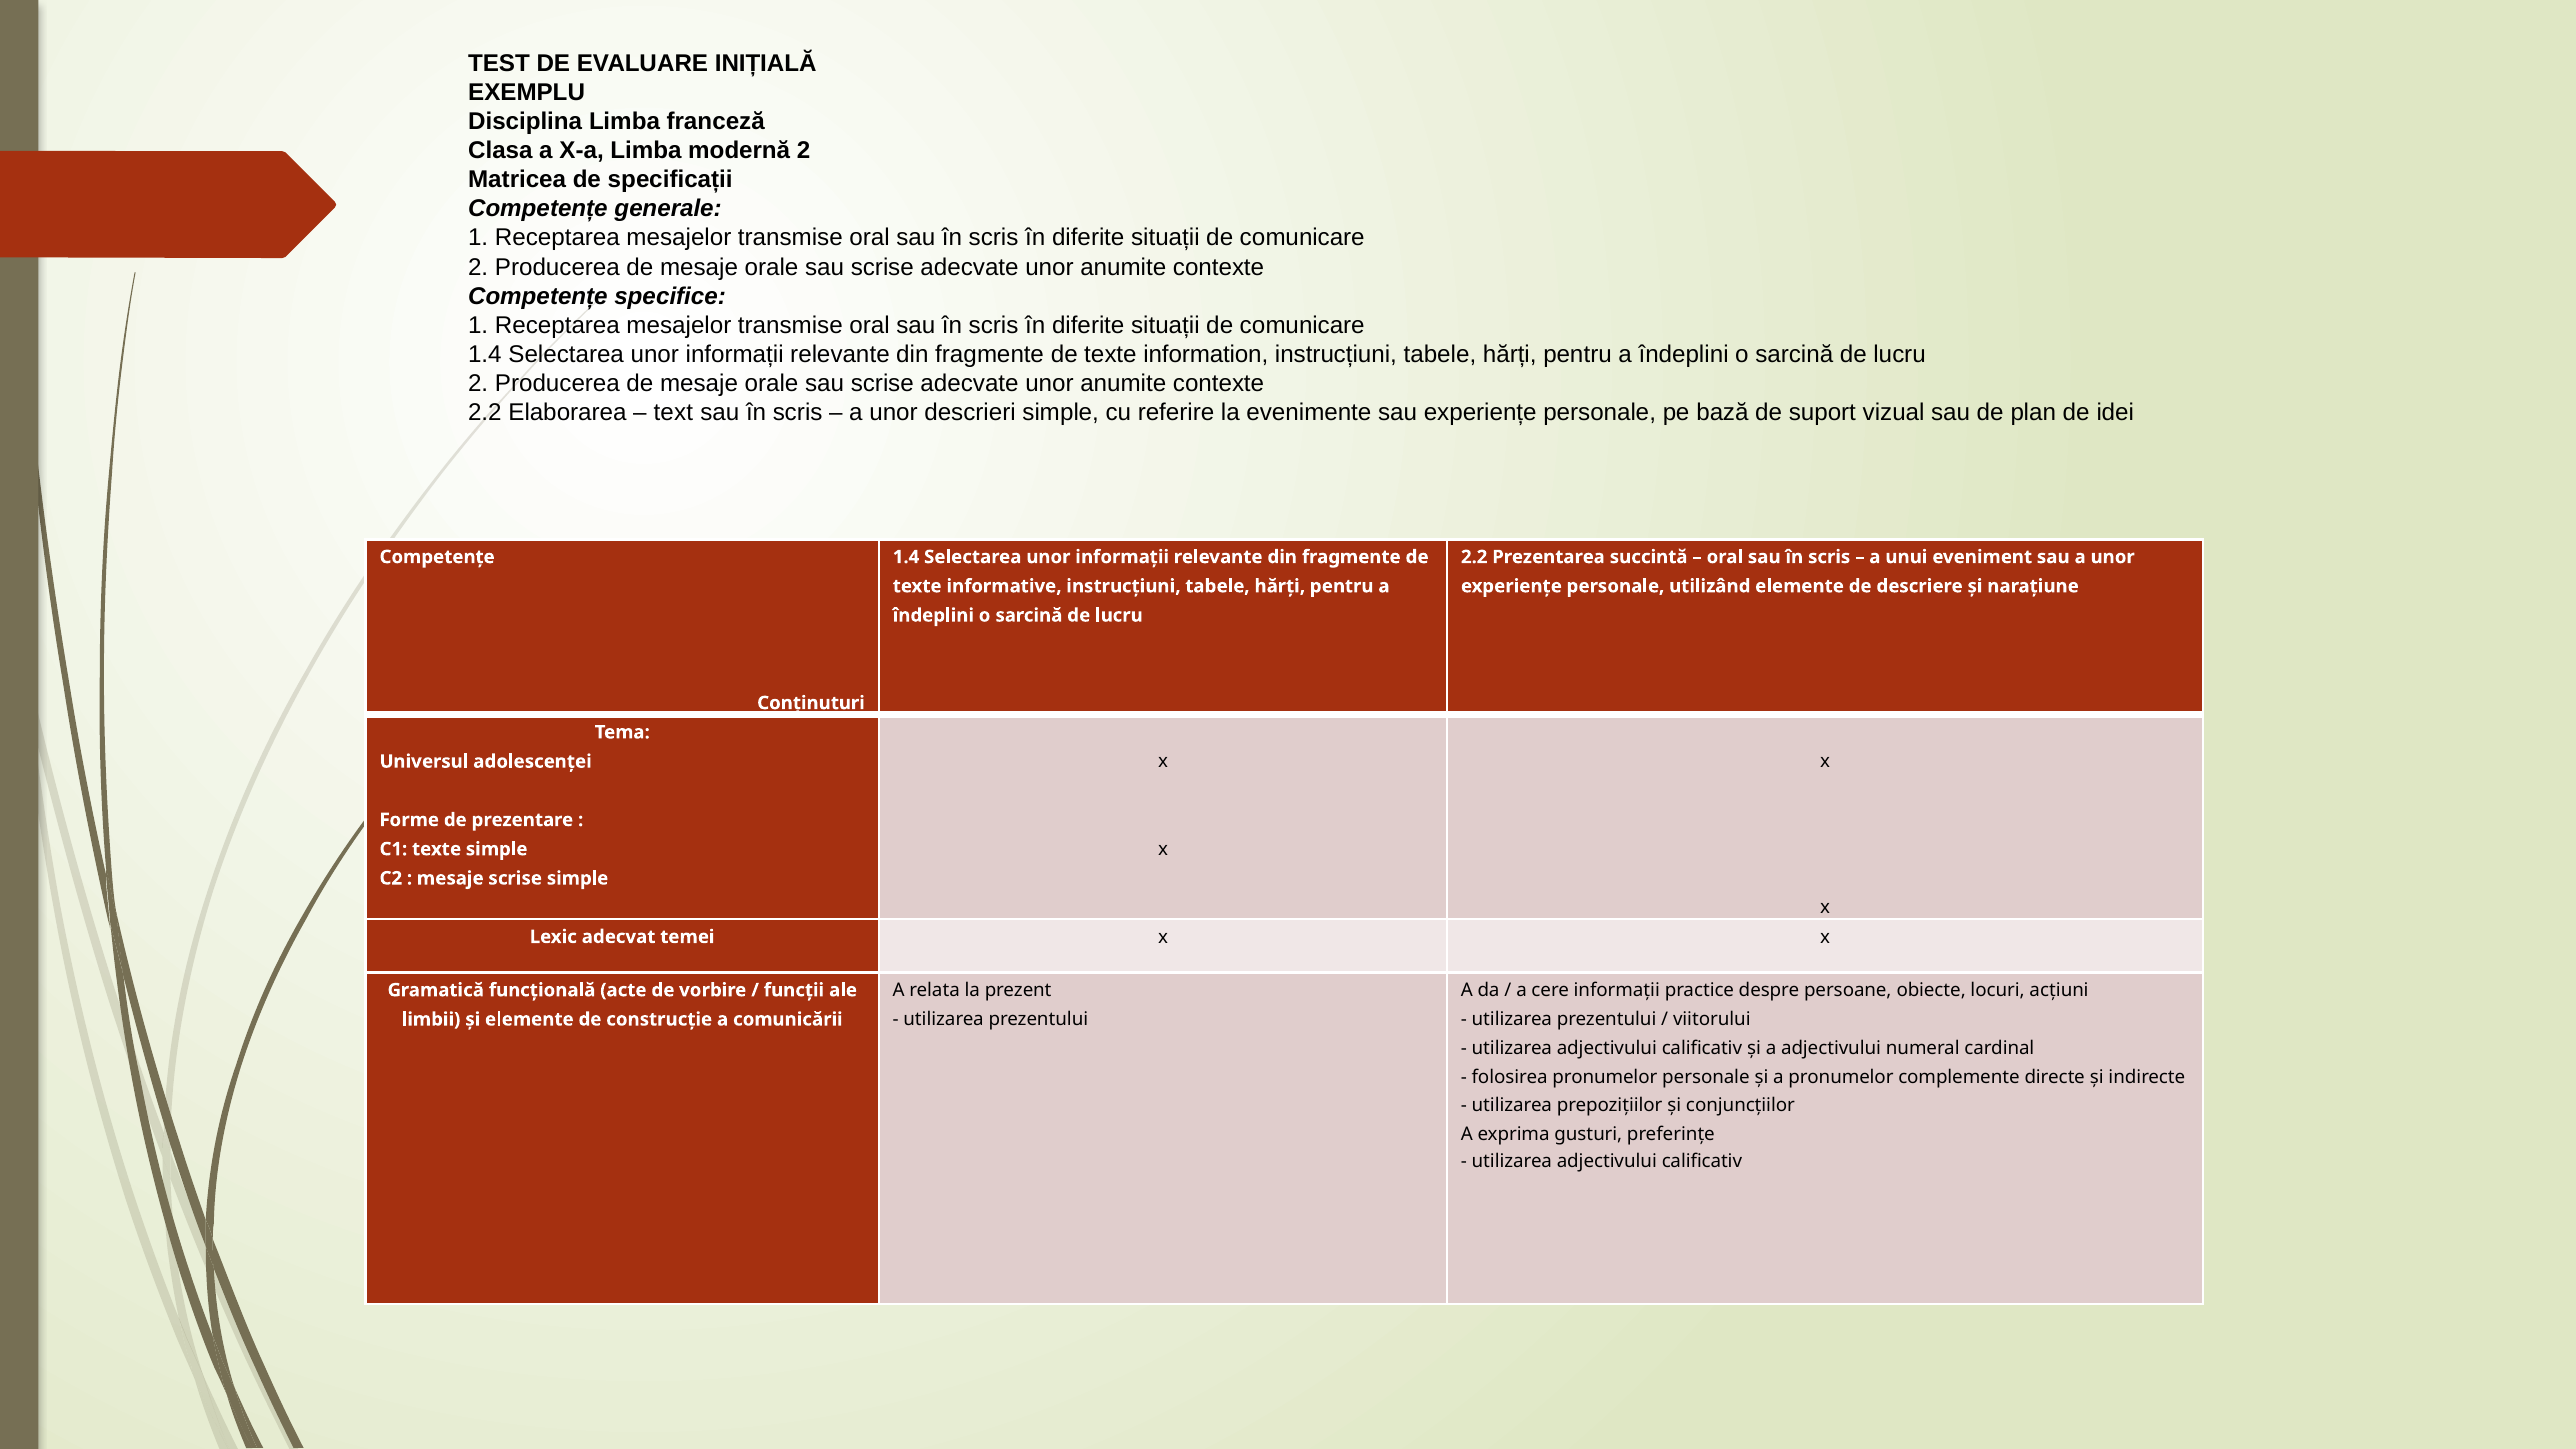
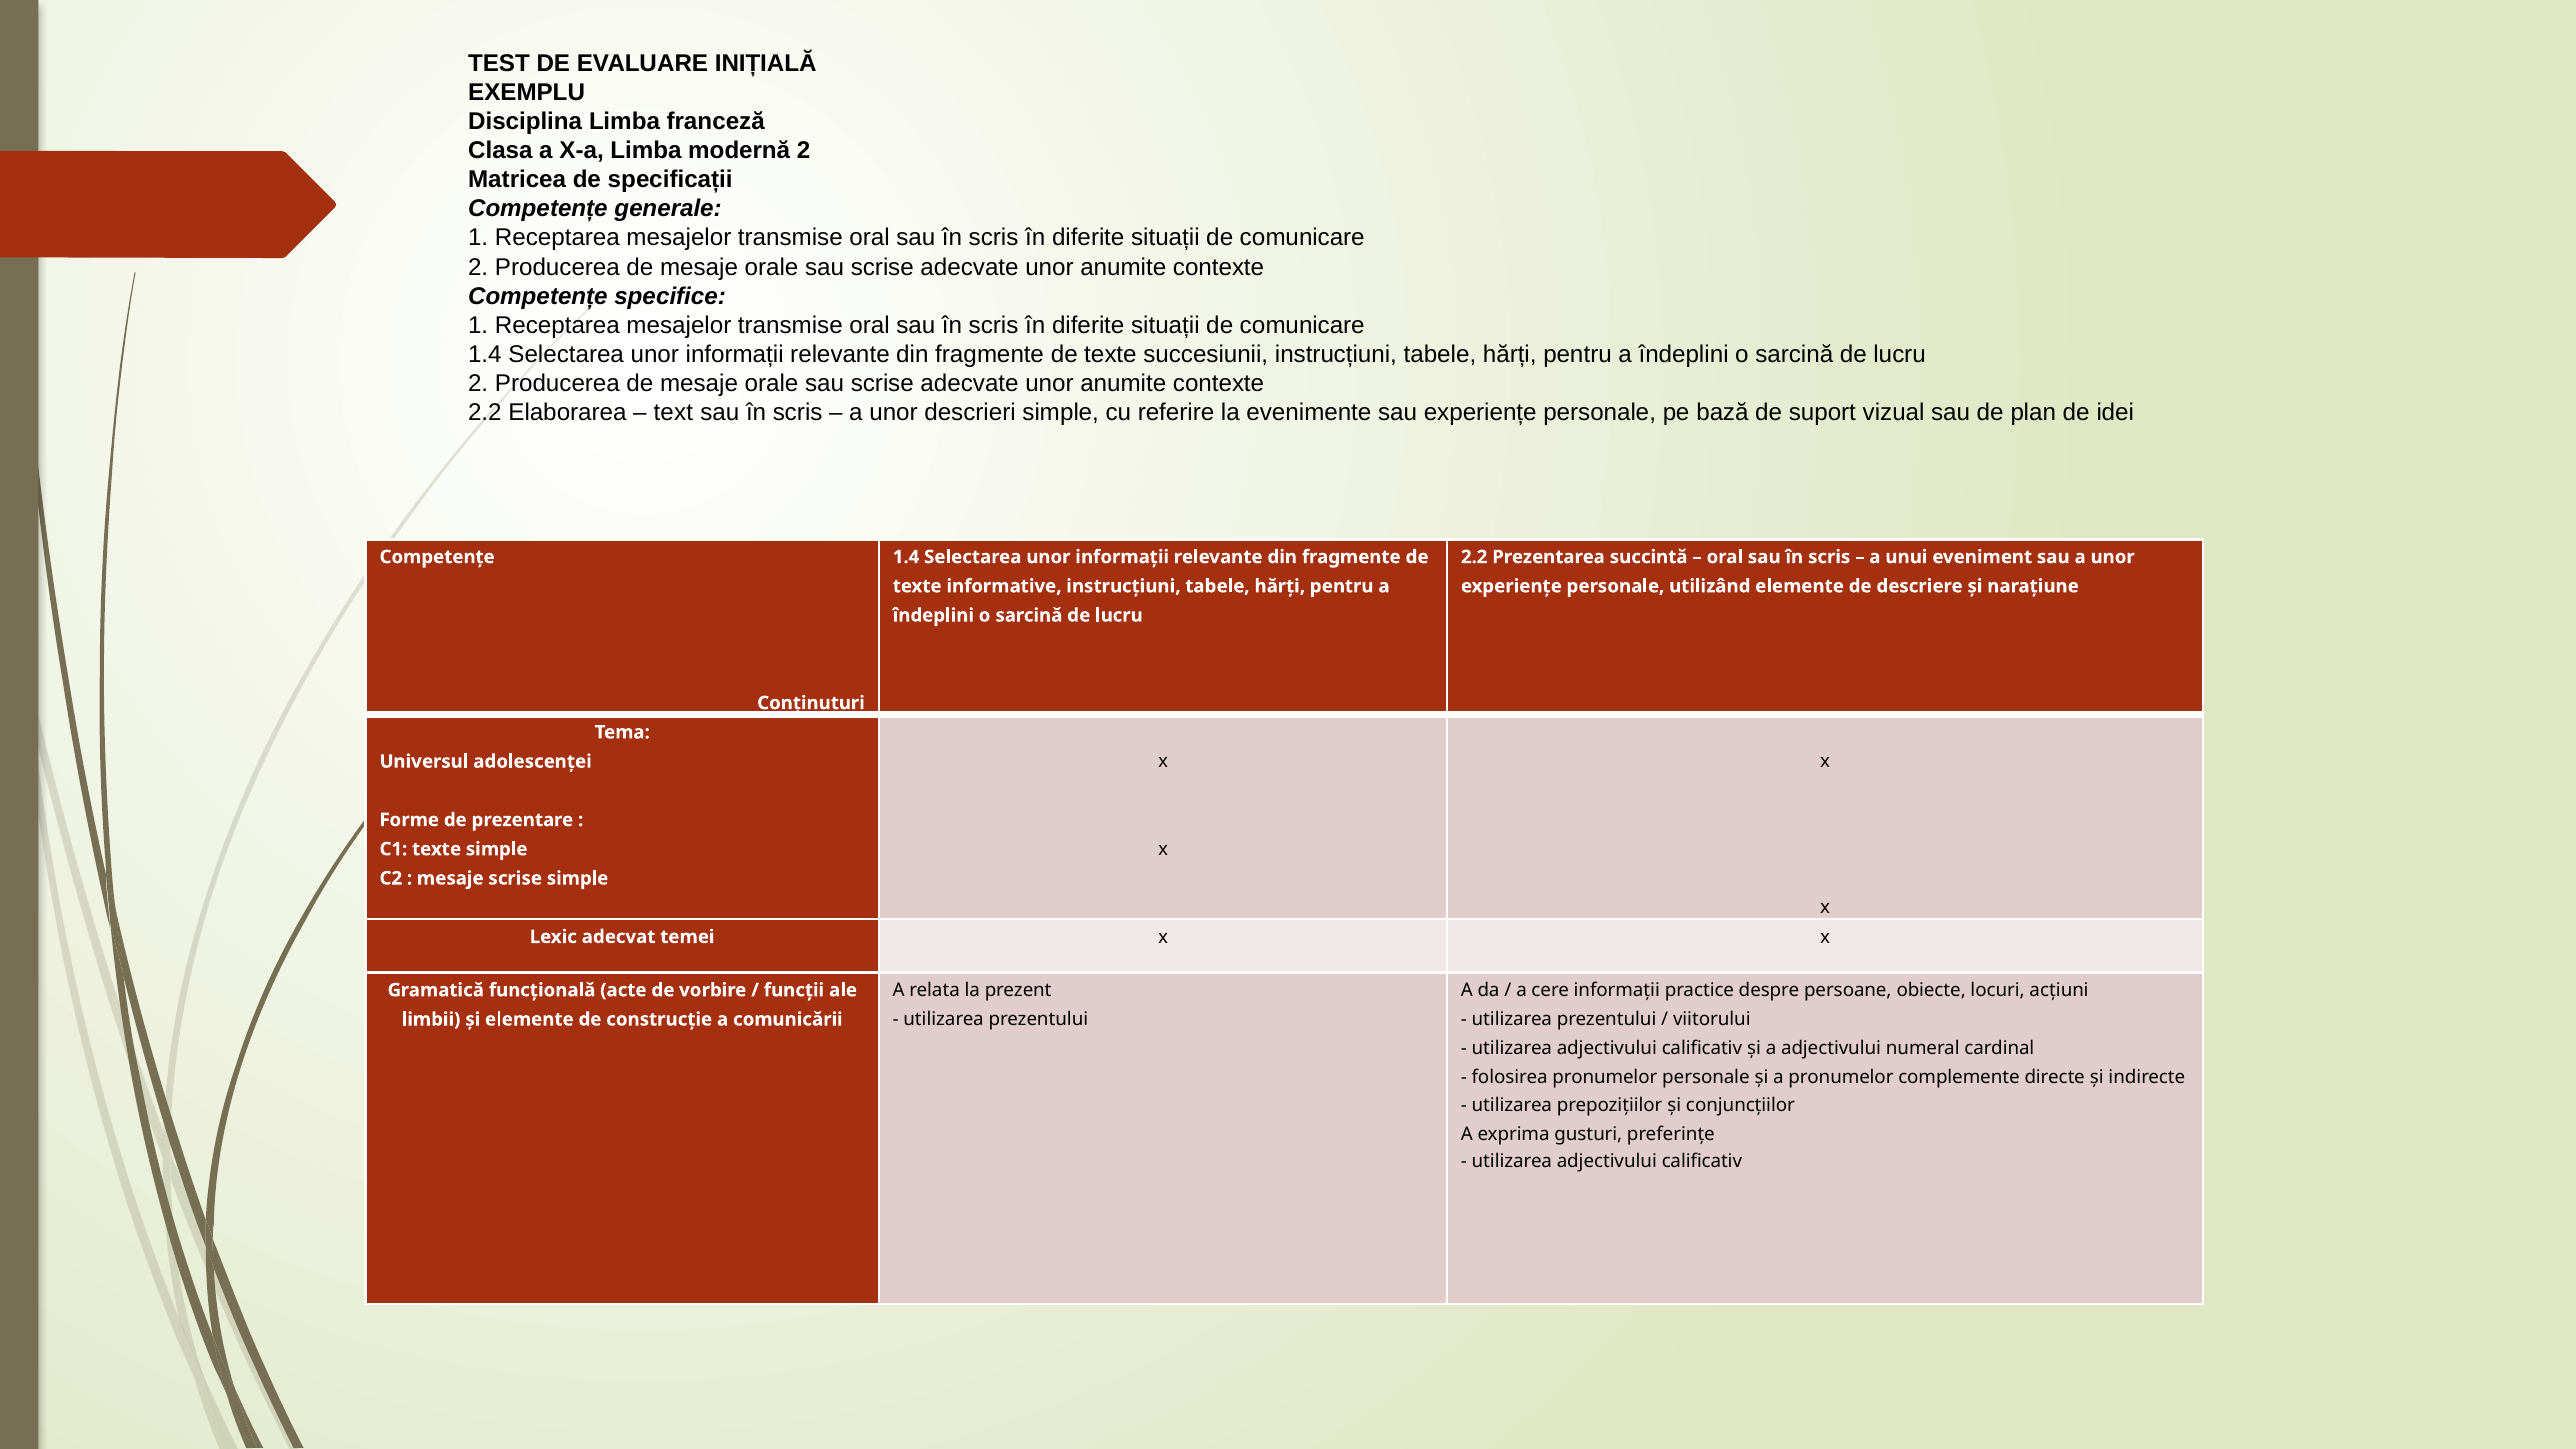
information: information -> succesiunii (1206, 354)
